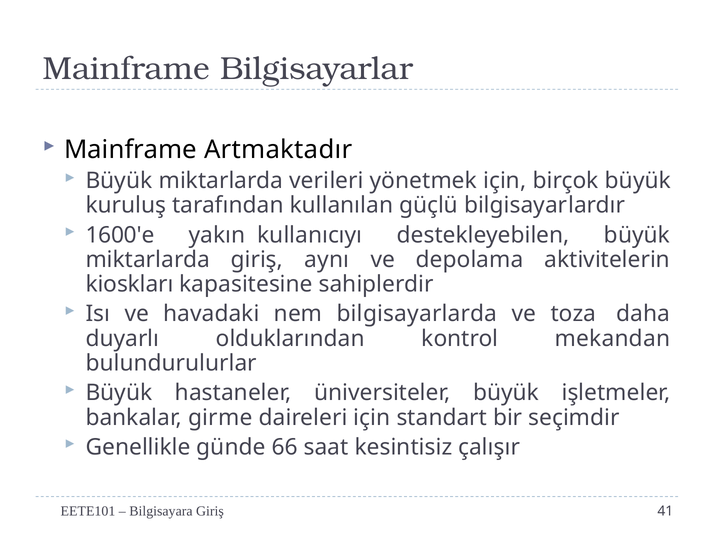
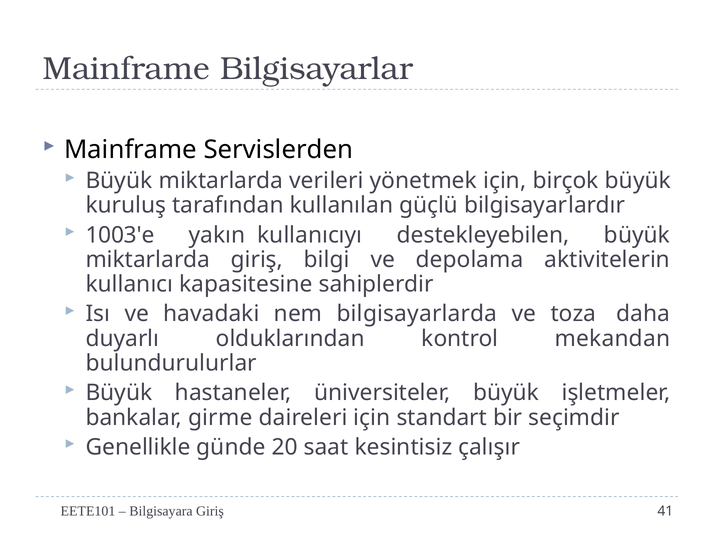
Artmaktadır: Artmaktadır -> Servislerden (278, 149)
1600'e: 1600'e -> 1003'e (120, 235)
aynı: aynı -> bilgi (327, 259)
kioskları: kioskları -> kullanıcı (129, 284)
66: 66 -> 20 (285, 447)
